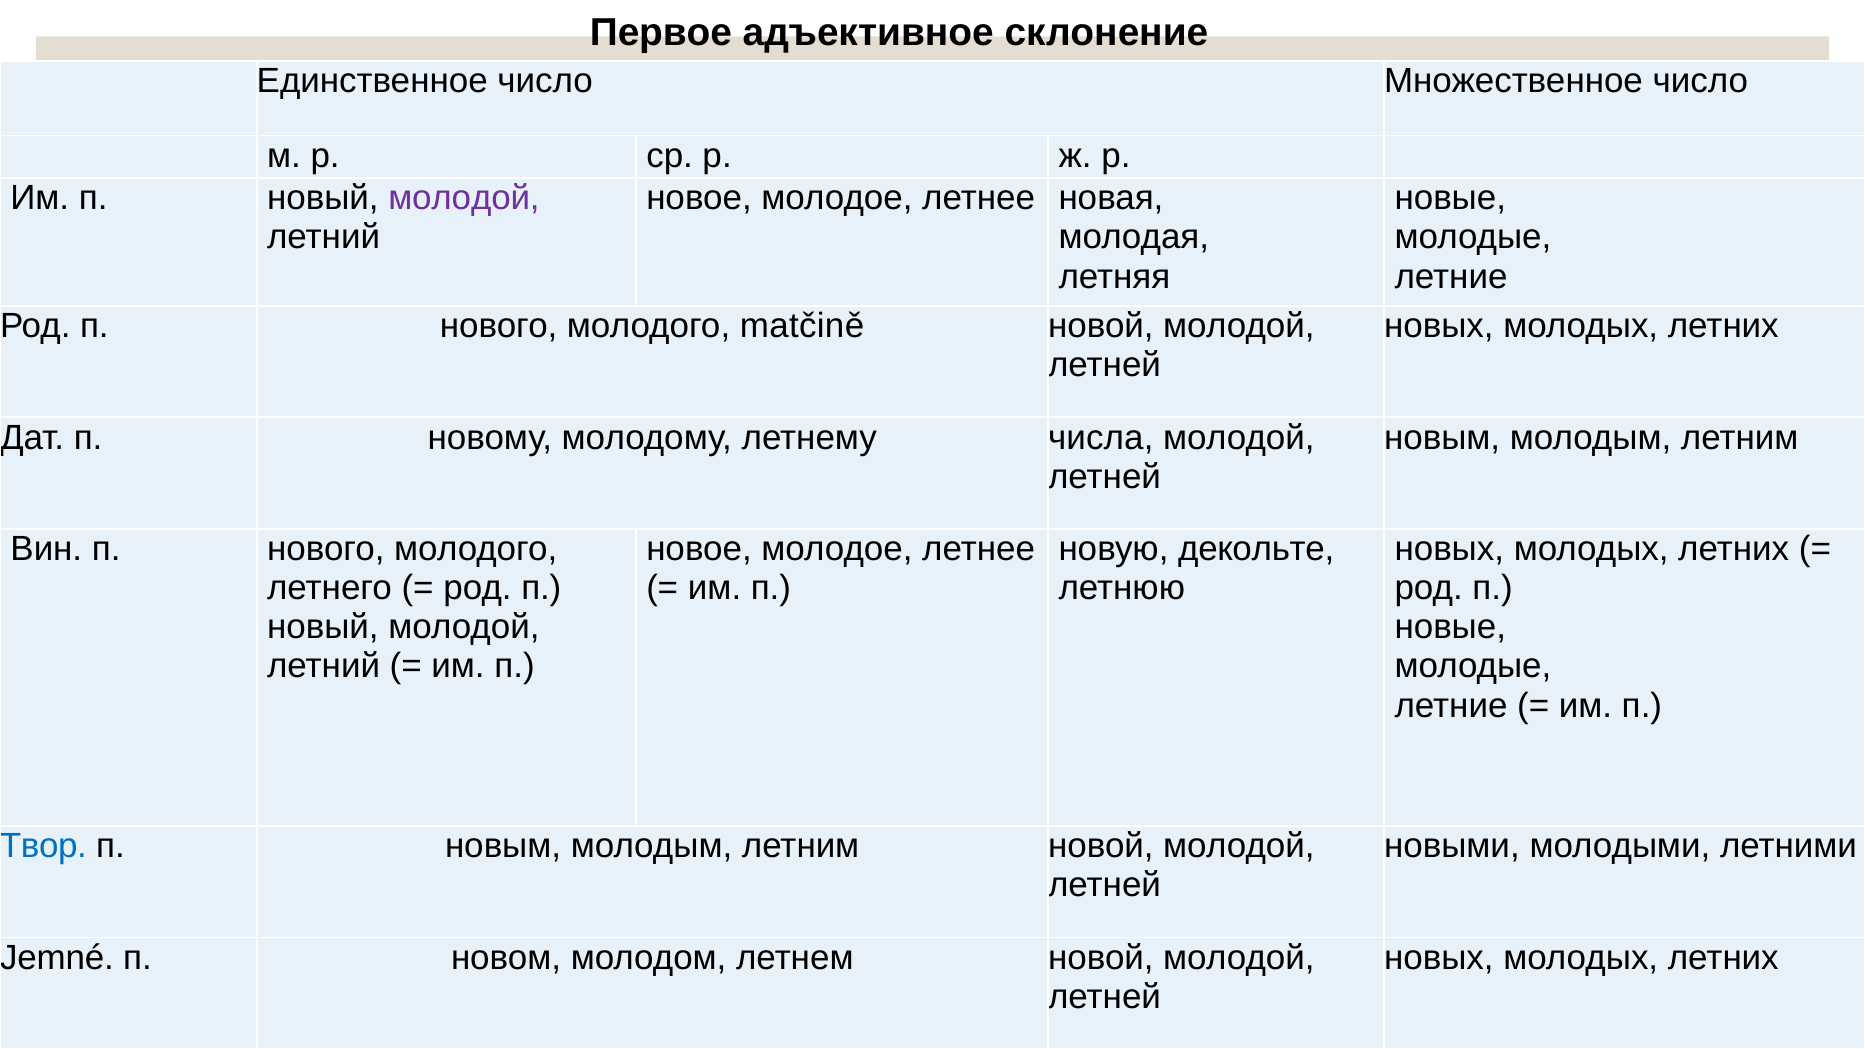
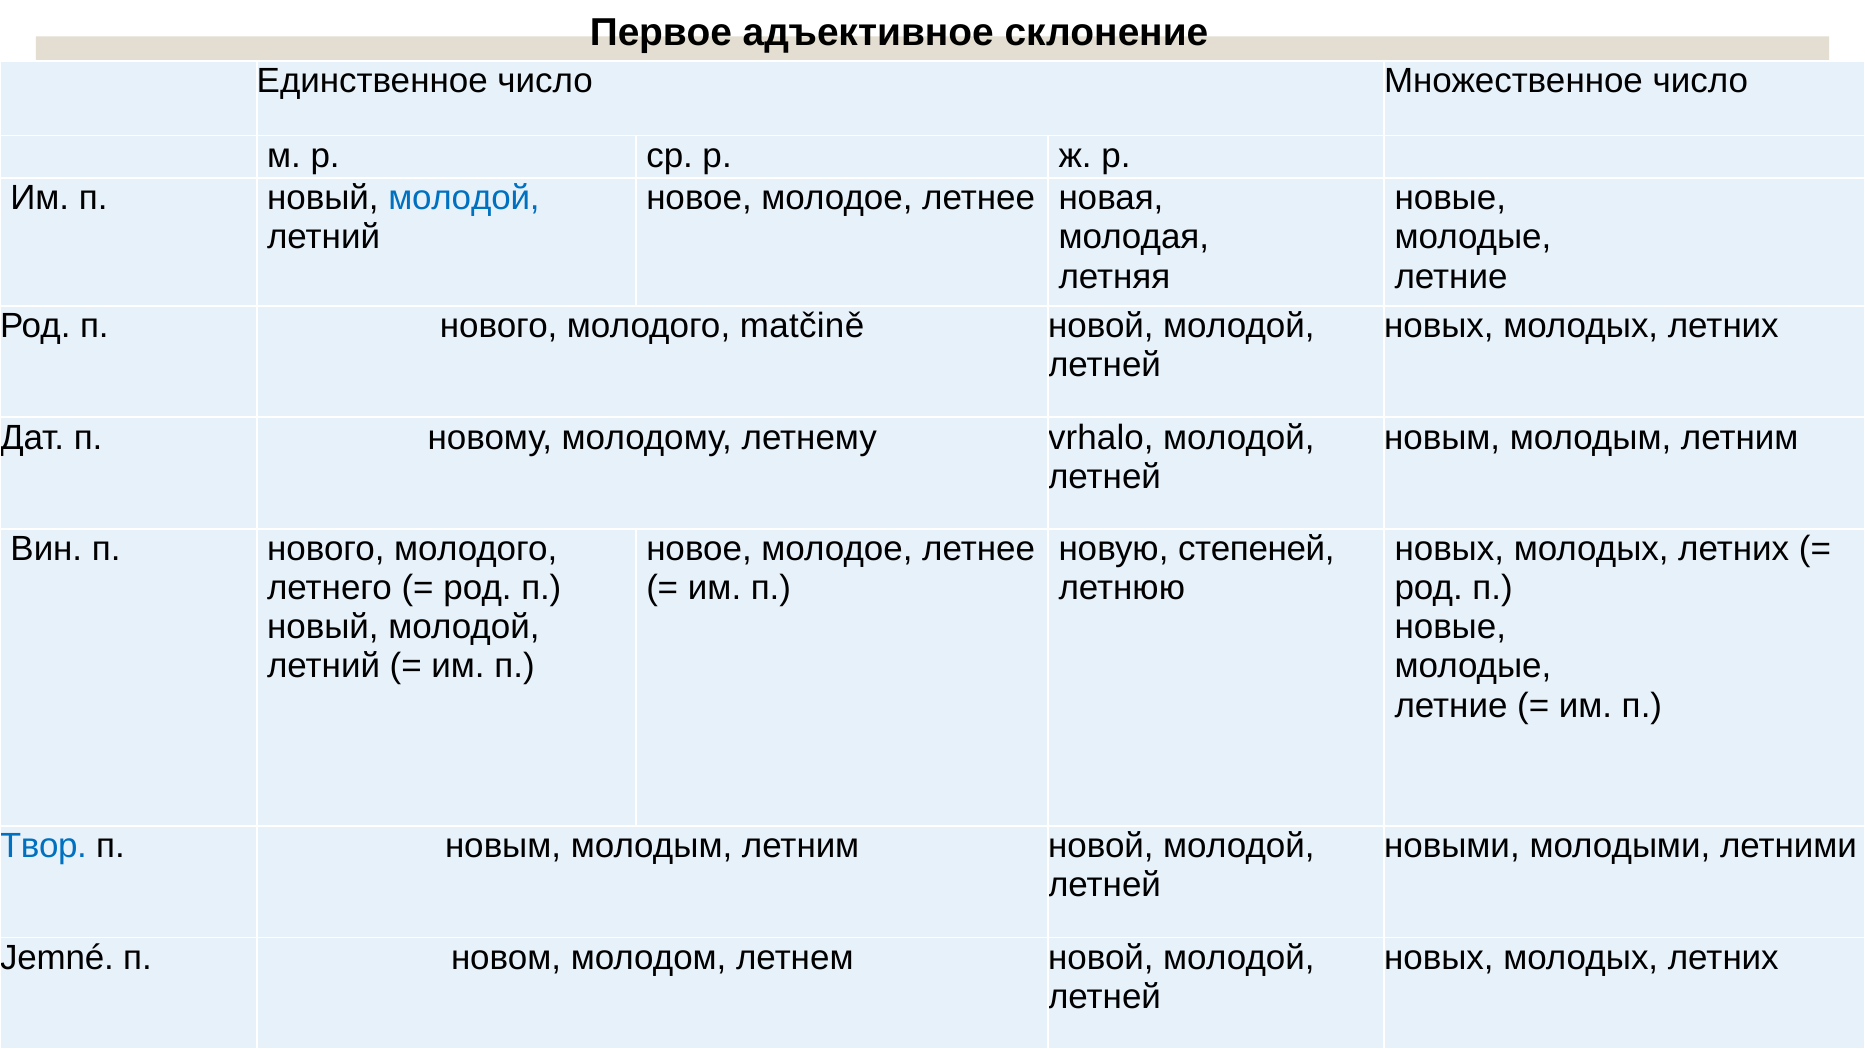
молодой colour: purple -> blue (464, 198)
числа: числа -> vrhalo (1101, 437)
декольте: декольте -> степеней (1256, 549)
